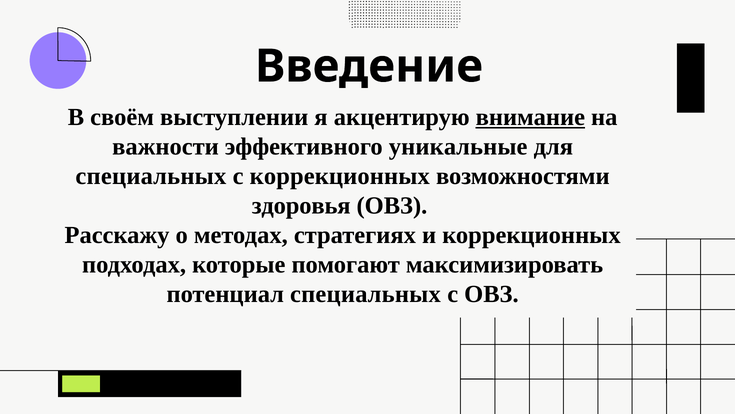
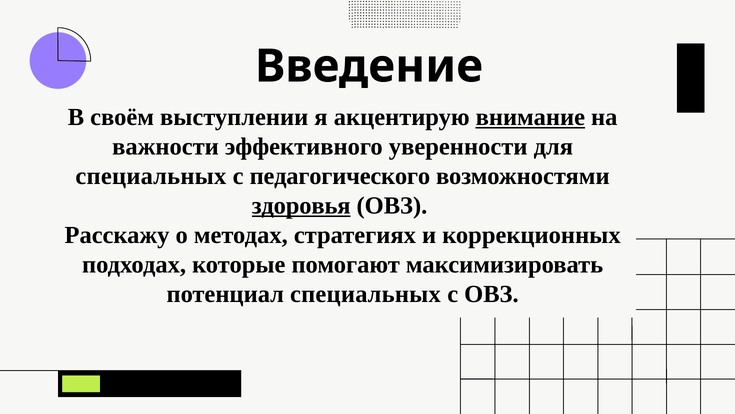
уникальные: уникальные -> уверенности (458, 147)
с коррекционных: коррекционных -> педагогического (340, 176)
здоровья underline: none -> present (301, 205)
